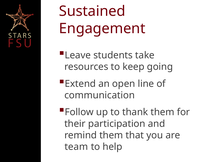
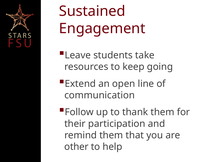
team: team -> other (76, 147)
